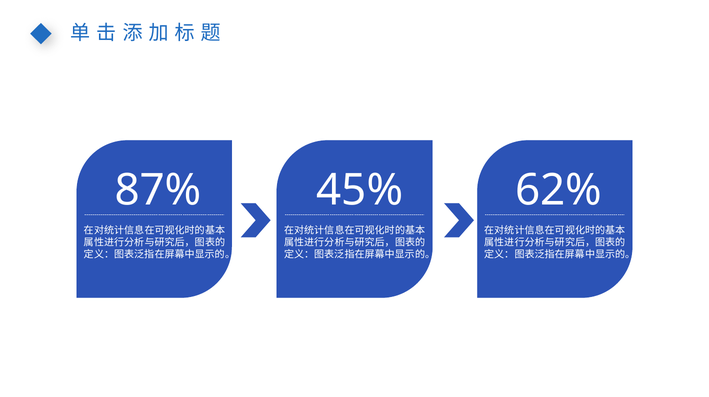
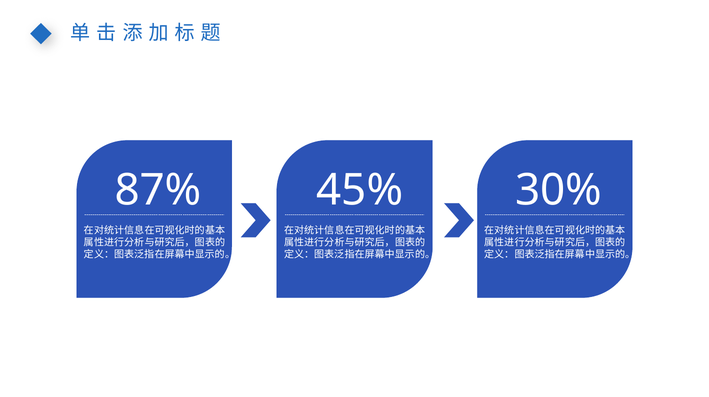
62%: 62% -> 30% (558, 190)
